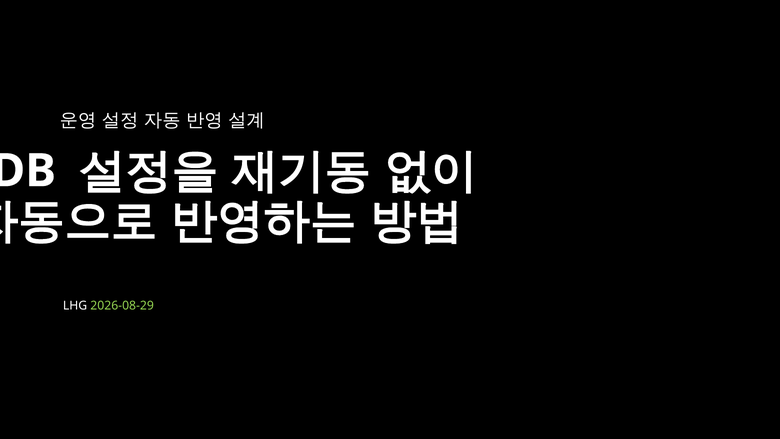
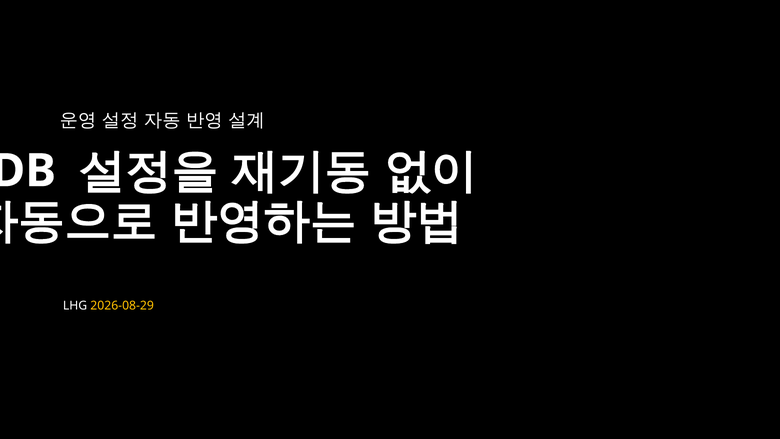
2026-08-29 colour: light green -> yellow (122, 306)
